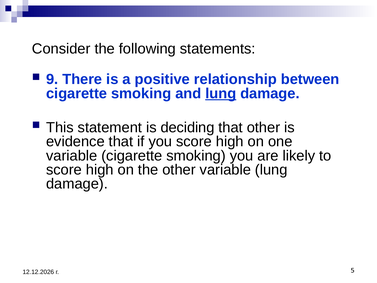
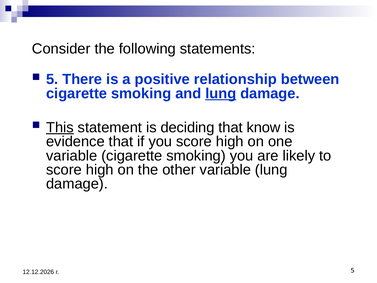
9: 9 -> 5 (52, 79)
This underline: none -> present (60, 127)
that other: other -> know (264, 127)
